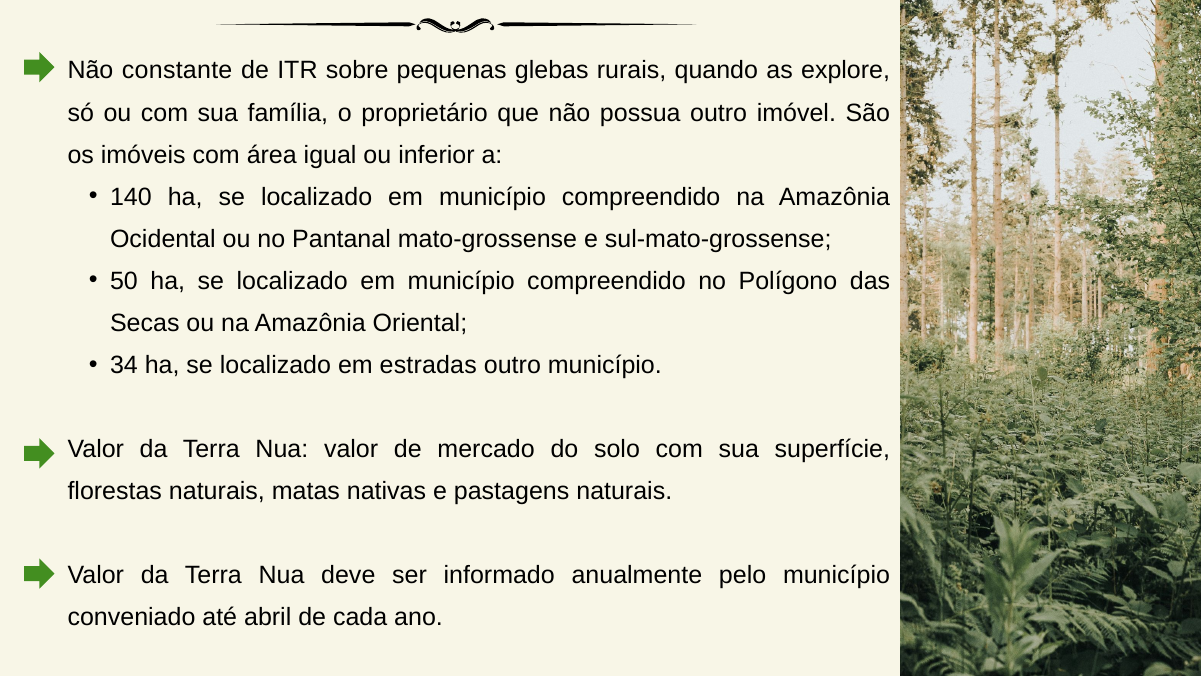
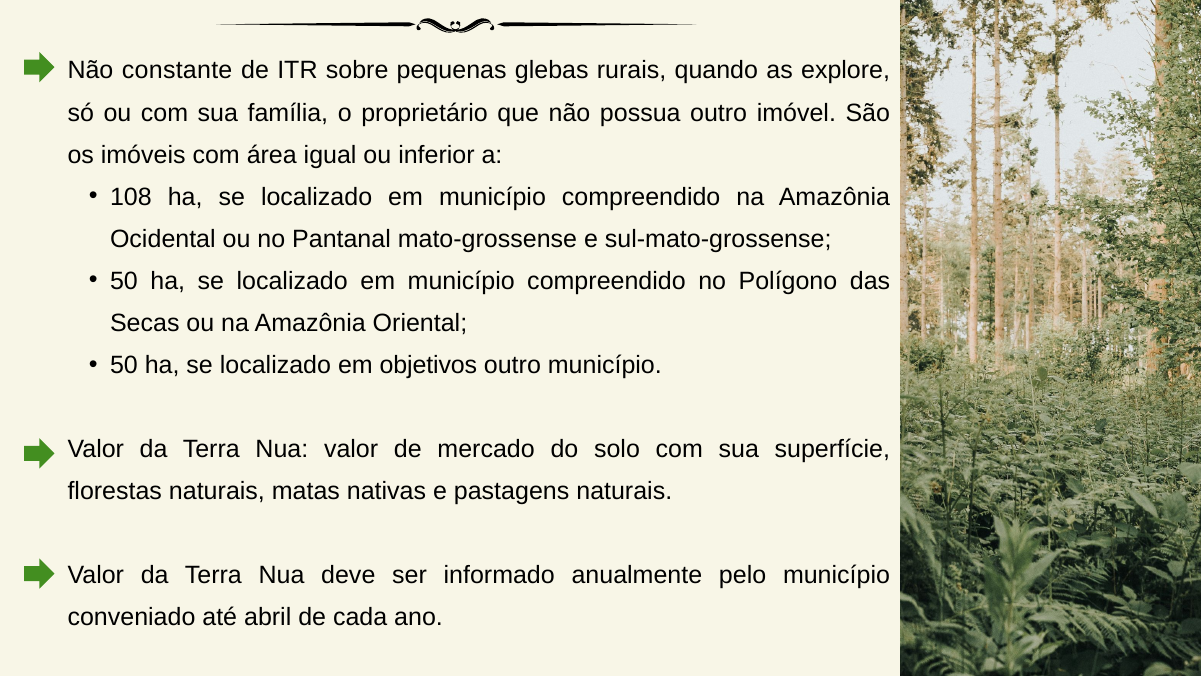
140: 140 -> 108 (131, 197)
34: 34 -> 50 (124, 365)
estradas: estradas -> objetivos (428, 365)
